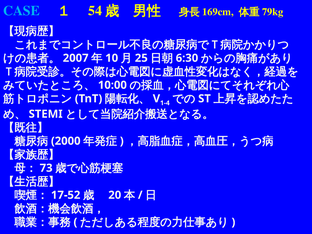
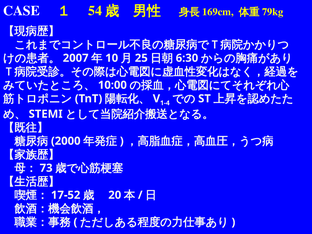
CASE colour: light blue -> white (21, 11)
